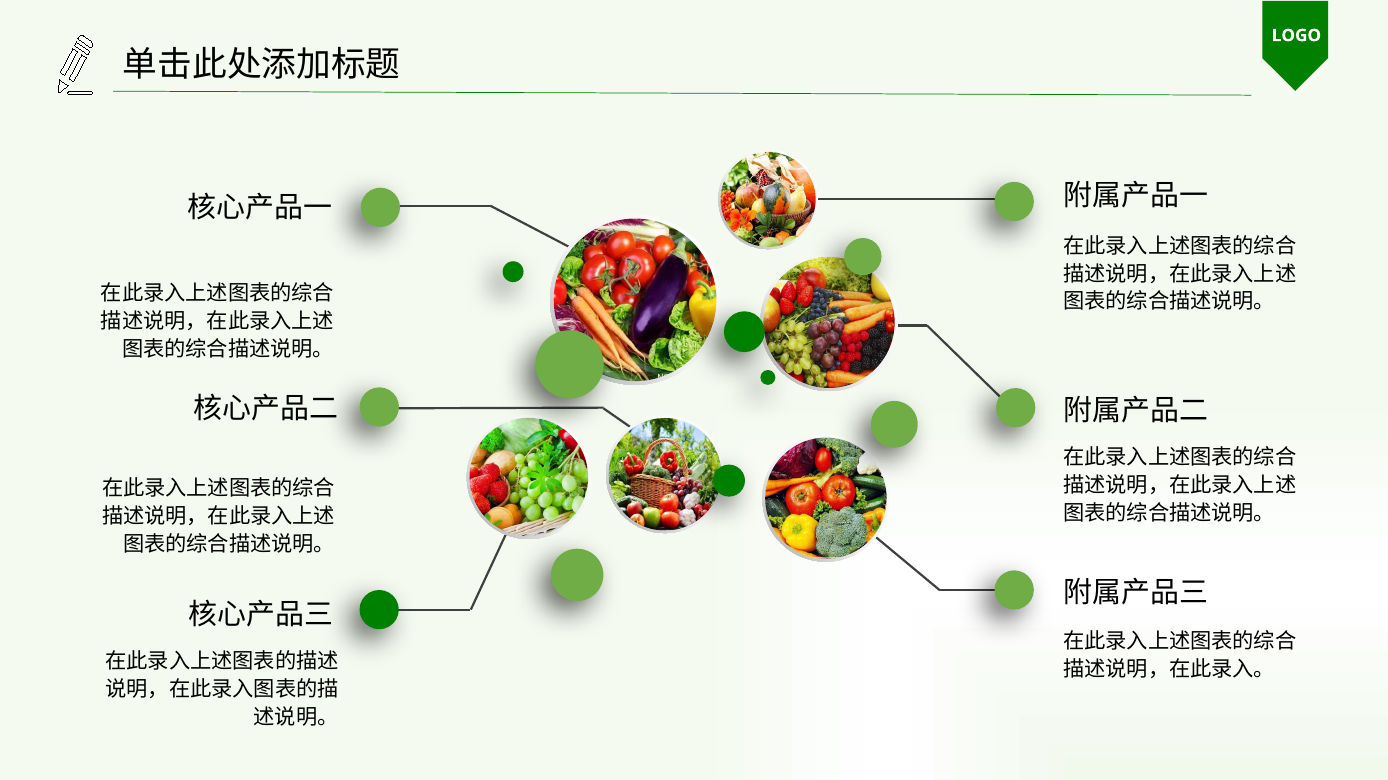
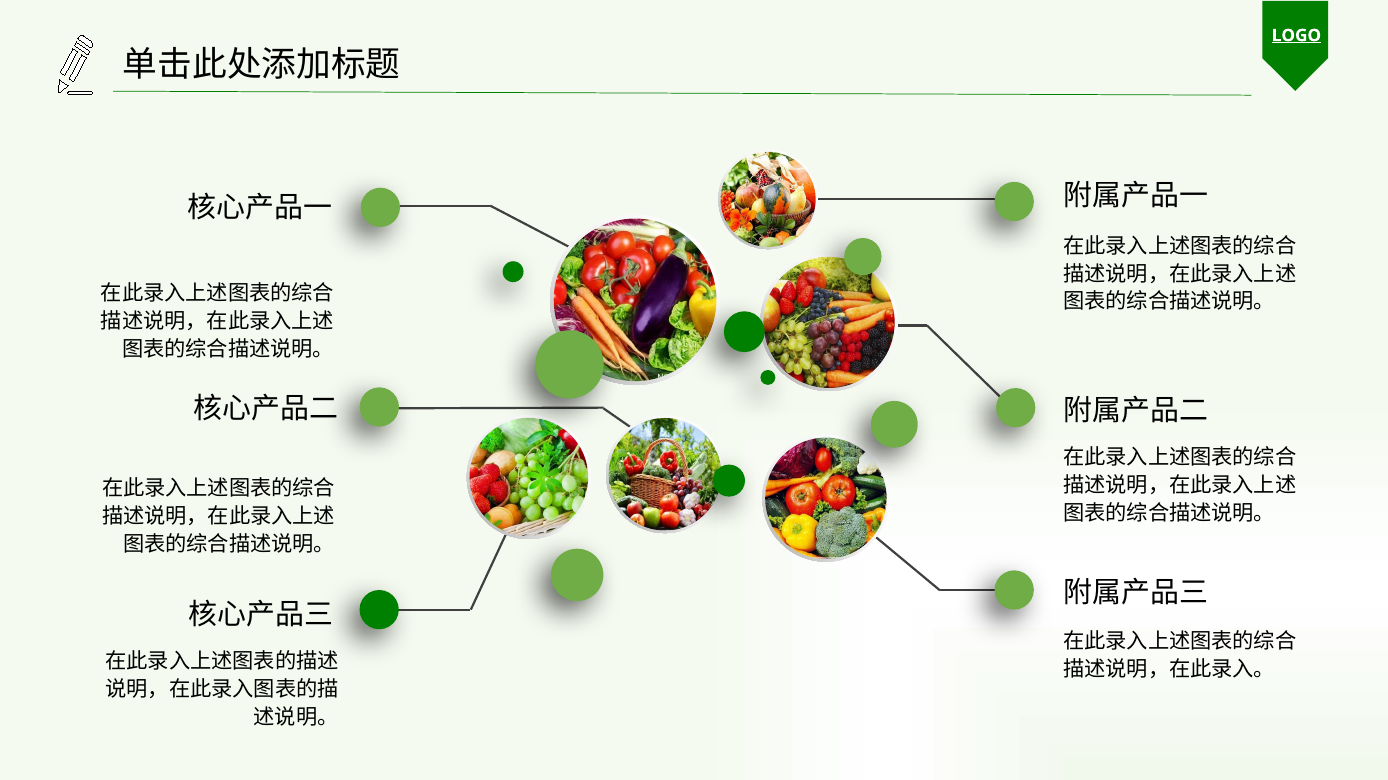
LOGO underline: none -> present (1296, 36)
